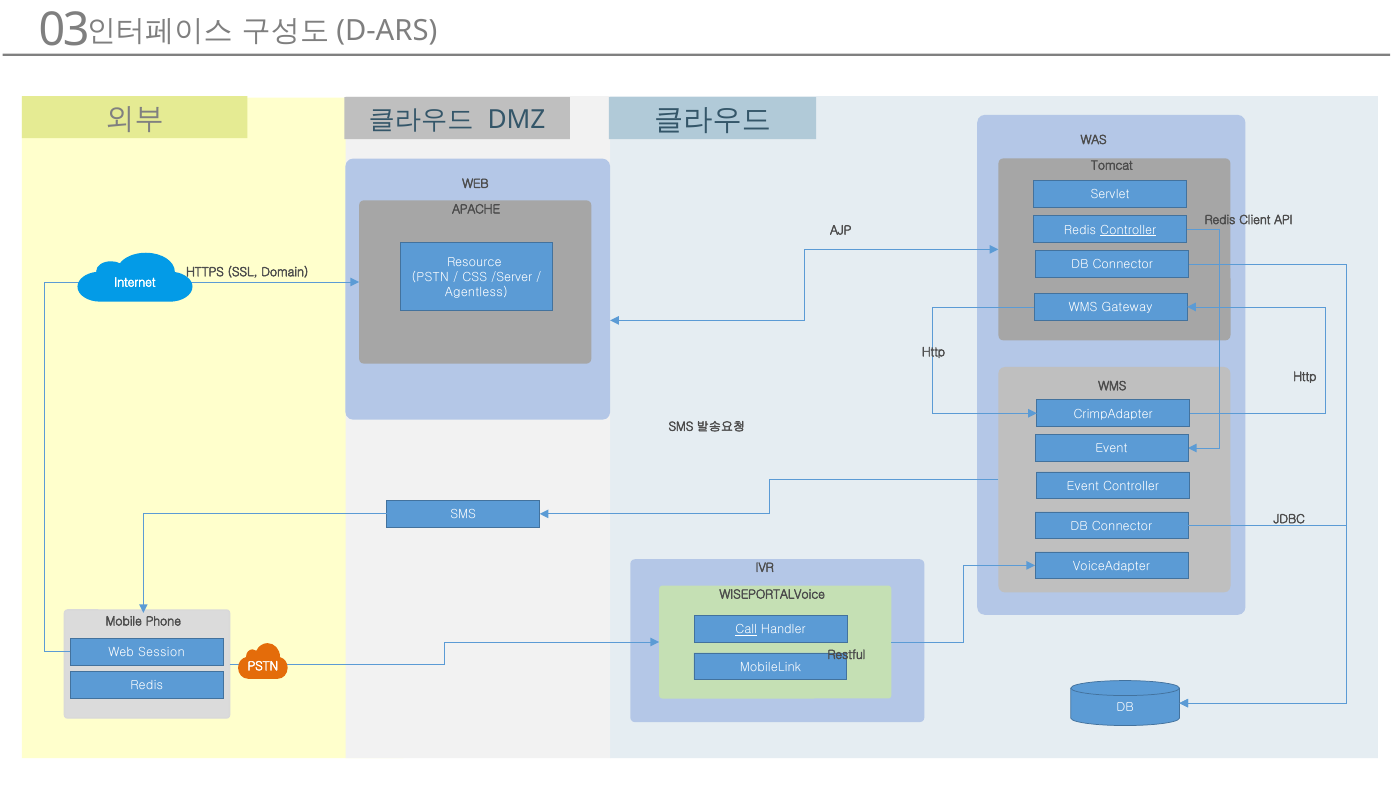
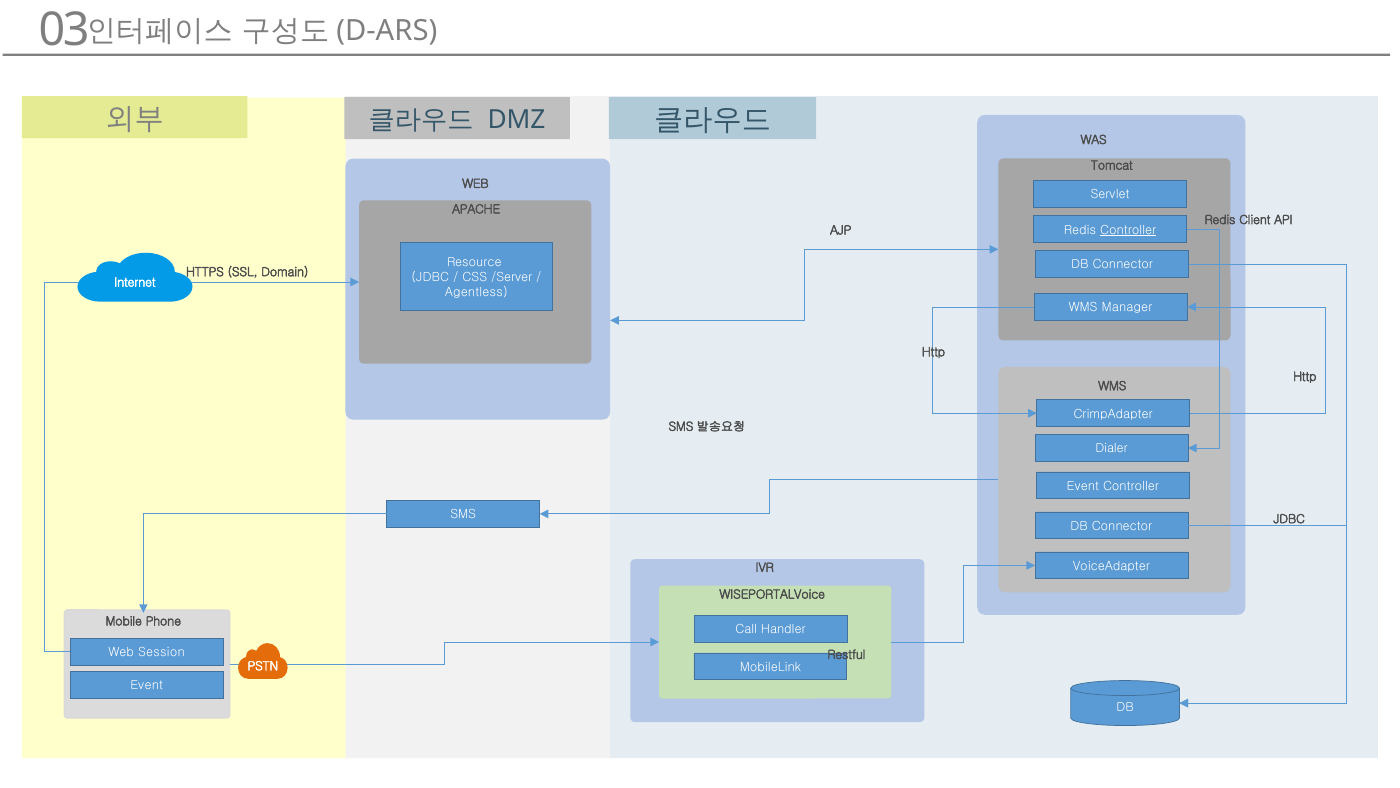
PSTN: PSTN -> JDBC (430, 277)
Gateway: Gateway -> Manager (1127, 308)
Event: Event -> Dialer (1112, 449)
Call underline: present -> none (746, 629)
Redis: Redis -> Event (147, 685)
